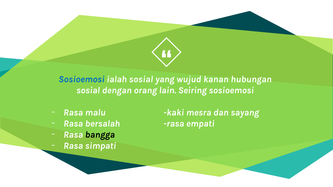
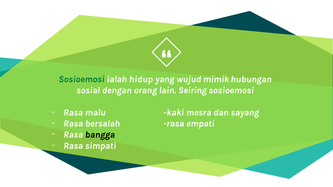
Sosioemosi colour: blue -> green (82, 79)
ialah sosial: sosial -> hidup (141, 79)
kanan: kanan -> mimik (216, 79)
